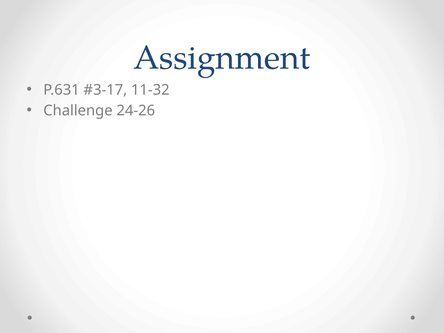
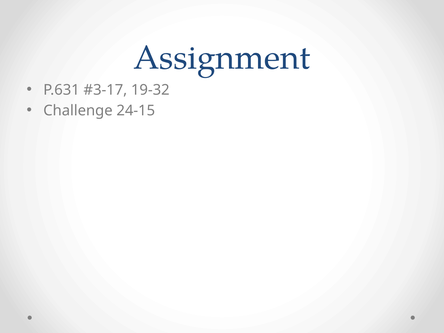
11-32: 11-32 -> 19-32 (150, 90)
24-26: 24-26 -> 24-15 (136, 111)
